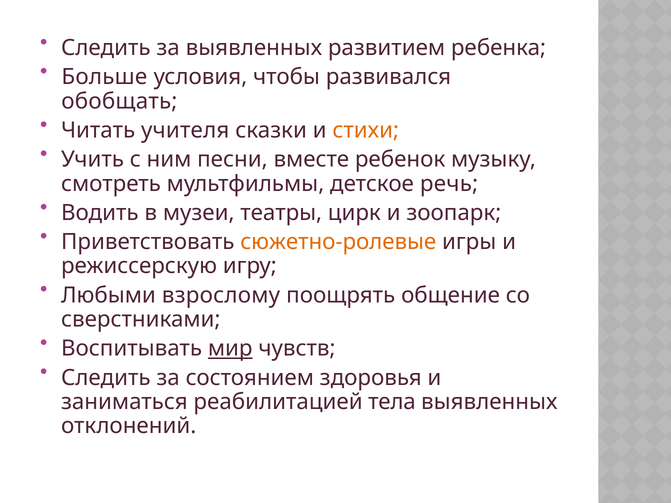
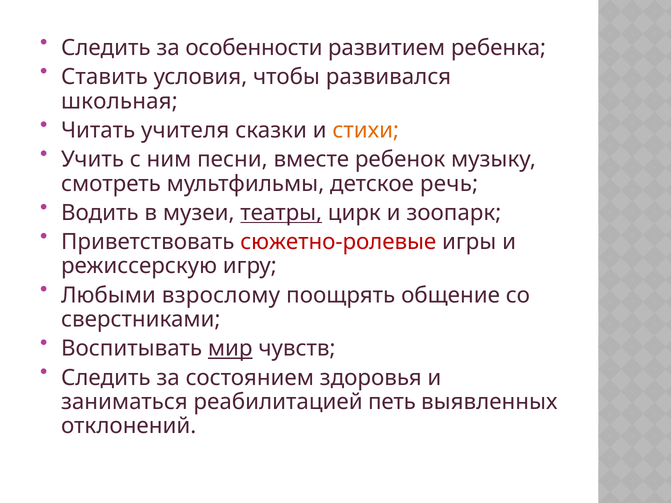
за выявленных: выявленных -> особенности (254, 48)
Больше: Больше -> Ставить (104, 77)
обобщать: обобщать -> школьная (119, 101)
театры underline: none -> present (281, 213)
сюжетно-ролевые colour: orange -> red (338, 242)
тела: тела -> петь (392, 402)
